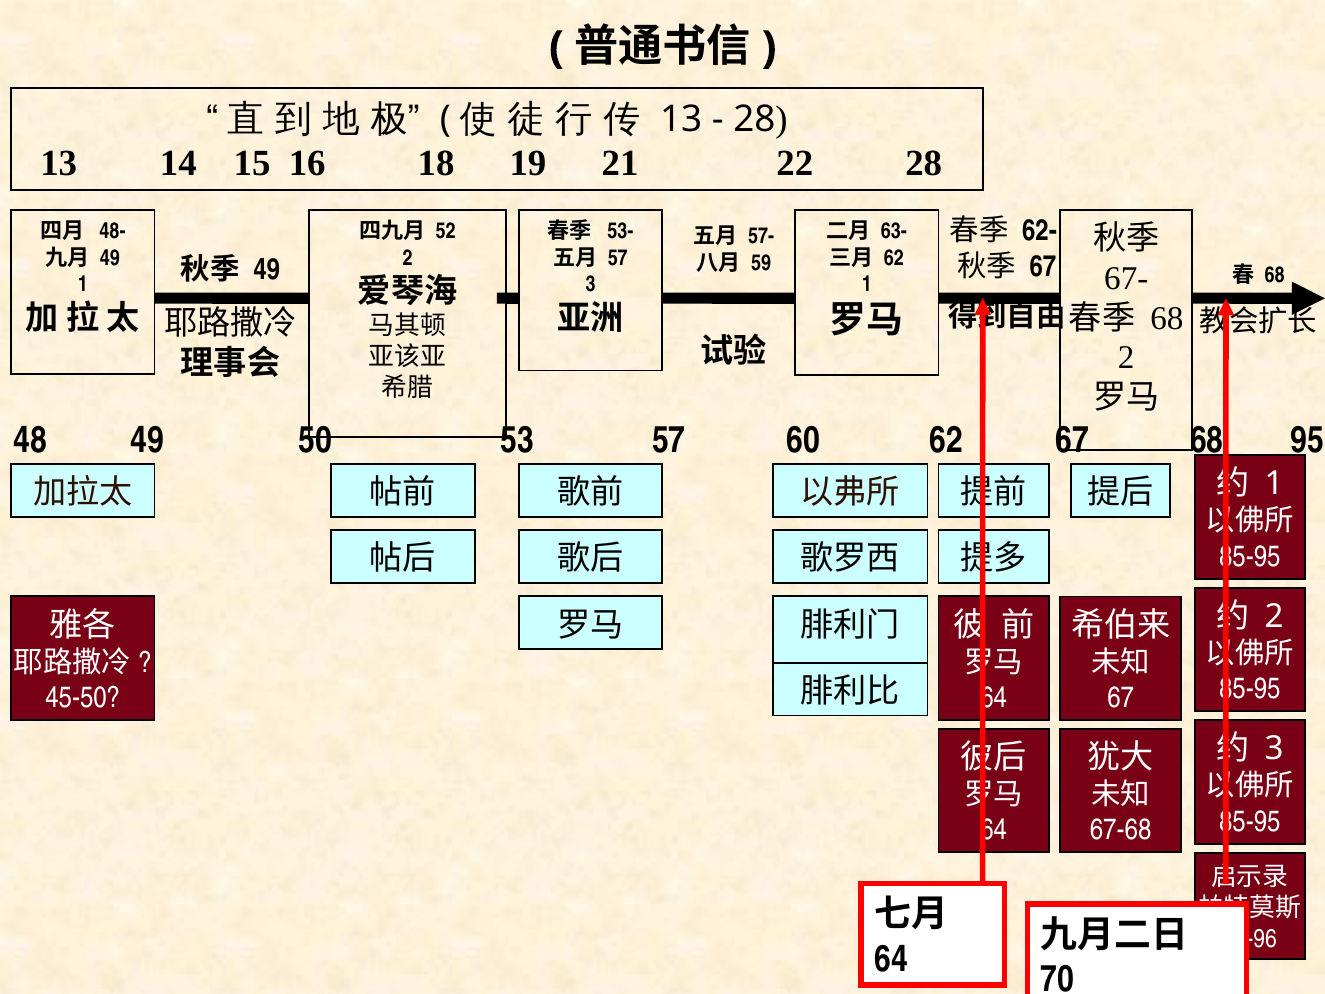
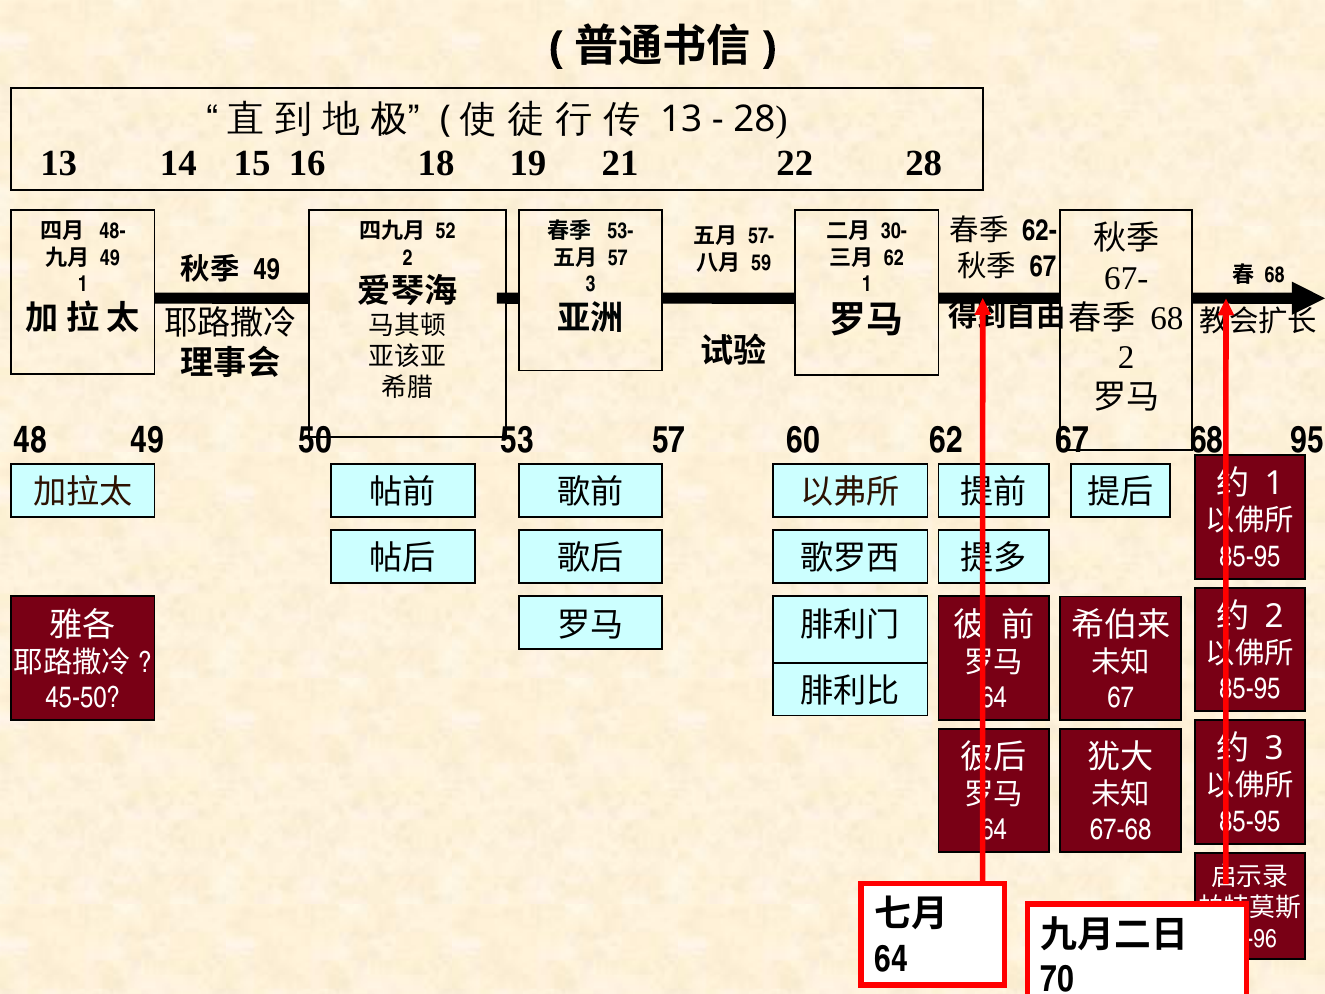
63-: 63- -> 30- (894, 231)
